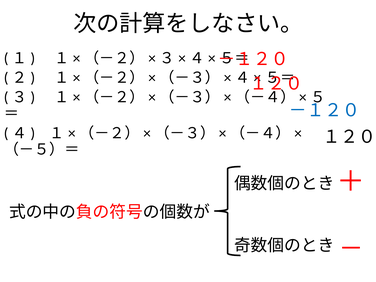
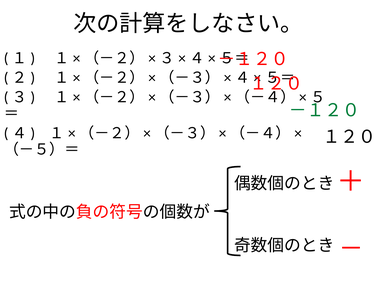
－１２０ colour: blue -> green (324, 111)
